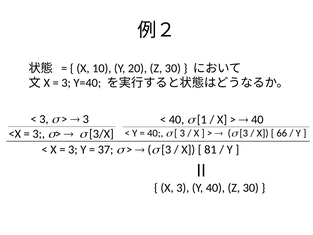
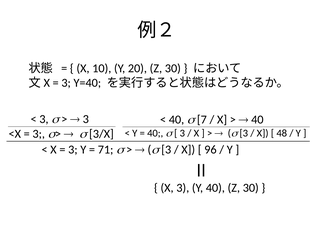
1: 1 -> 7 (202, 120)
66: 66 -> 48 (282, 133)
37: 37 -> 71 (106, 149)
81: 81 -> 96 (210, 149)
